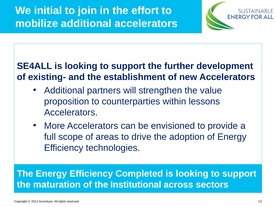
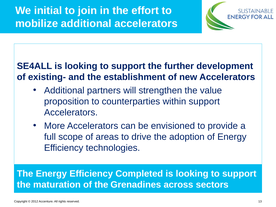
within lessons: lessons -> support (204, 101)
Institutional: Institutional -> Grenadines (136, 185)
